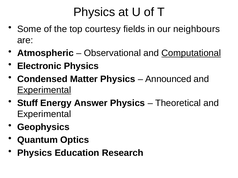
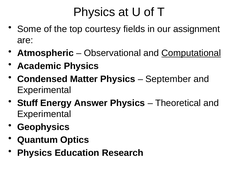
neighbours: neighbours -> assignment (197, 29)
Electronic: Electronic -> Academic (39, 66)
Announced: Announced -> September (168, 79)
Experimental underline: present -> none (44, 90)
